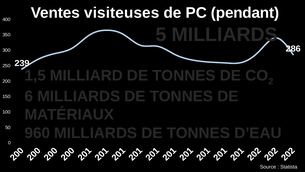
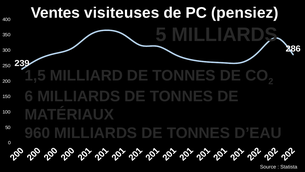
pendant: pendant -> pensiez (245, 13)
